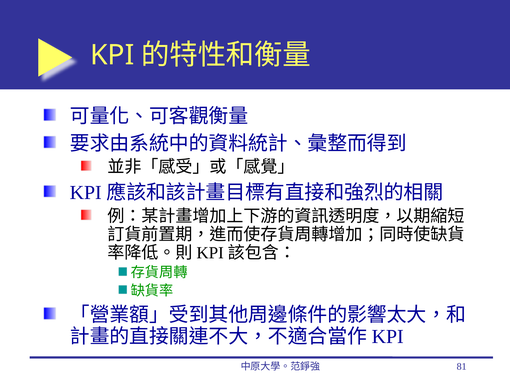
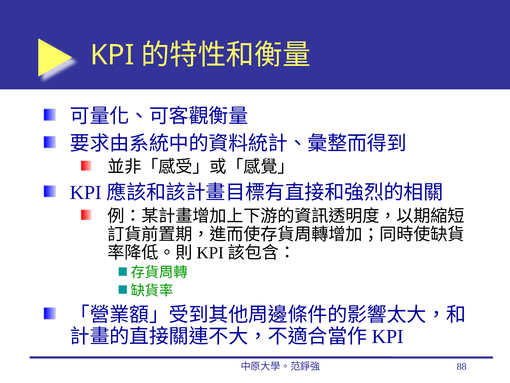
81: 81 -> 88 (462, 366)
